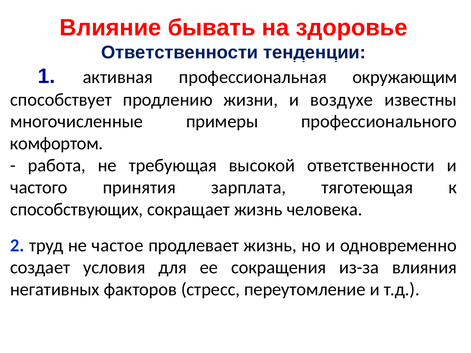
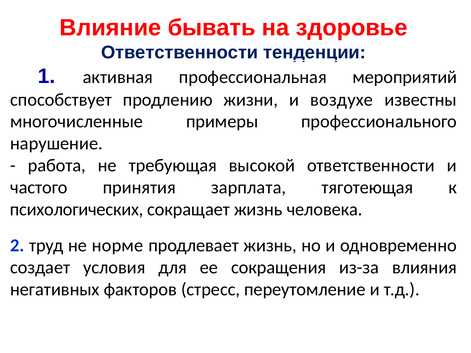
окружающим: окружающим -> мероприятий (405, 77)
комфортом: комфортом -> нарушение (56, 144)
способствующих: способствующих -> психологических (77, 210)
частое: частое -> норме (118, 246)
